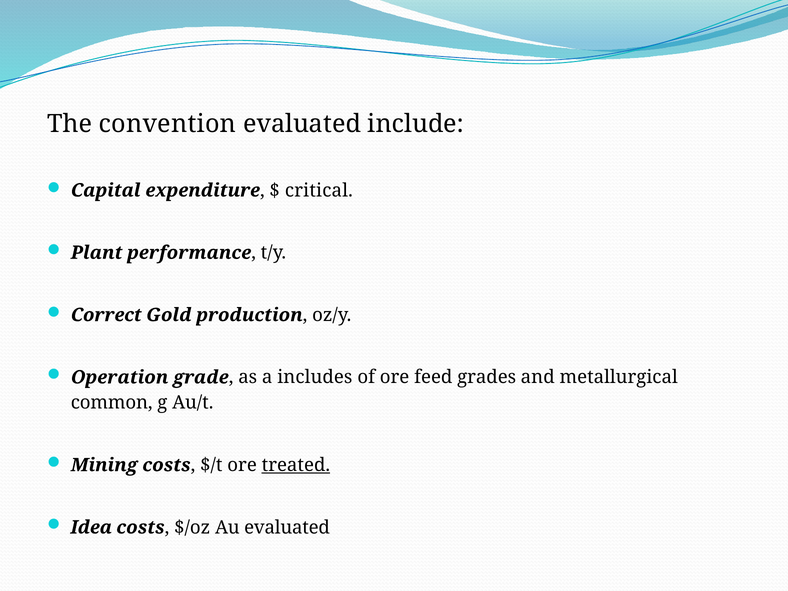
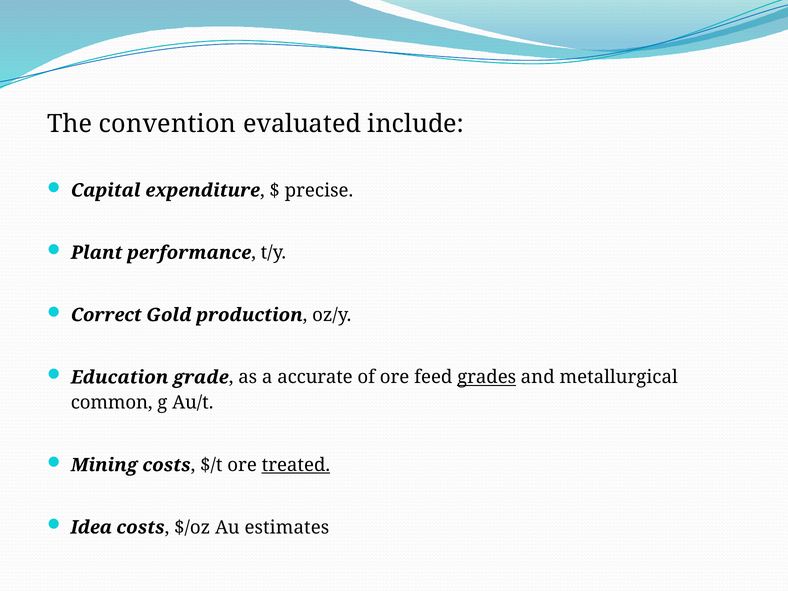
critical: critical -> precise (319, 190)
Operation: Operation -> Education (120, 377)
includes: includes -> accurate (315, 377)
grades underline: none -> present (487, 377)
Au evaluated: evaluated -> estimates (287, 527)
